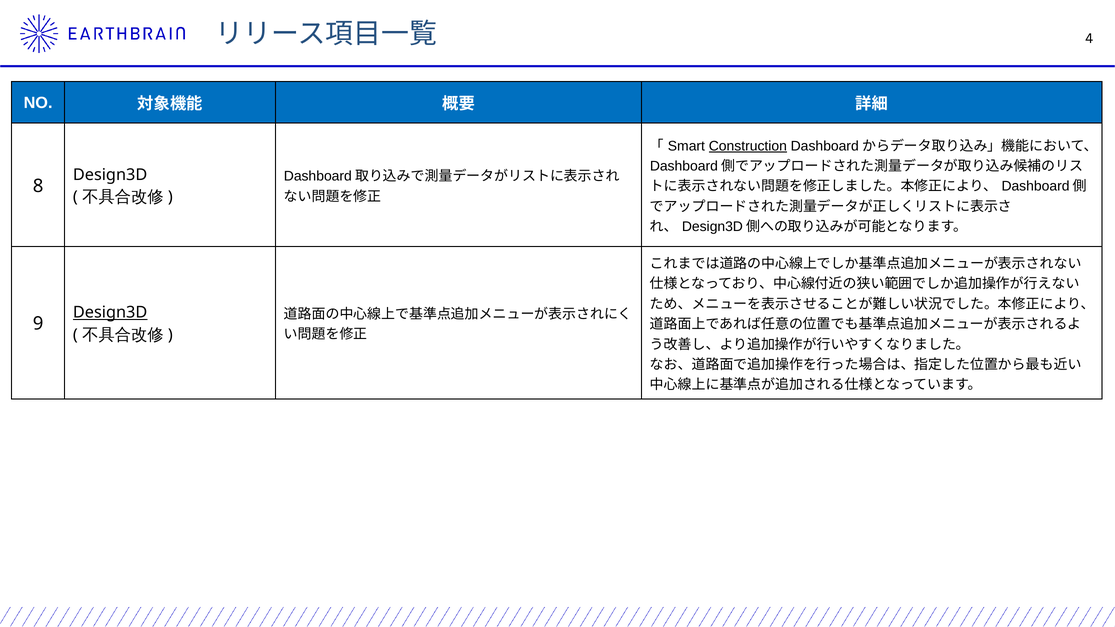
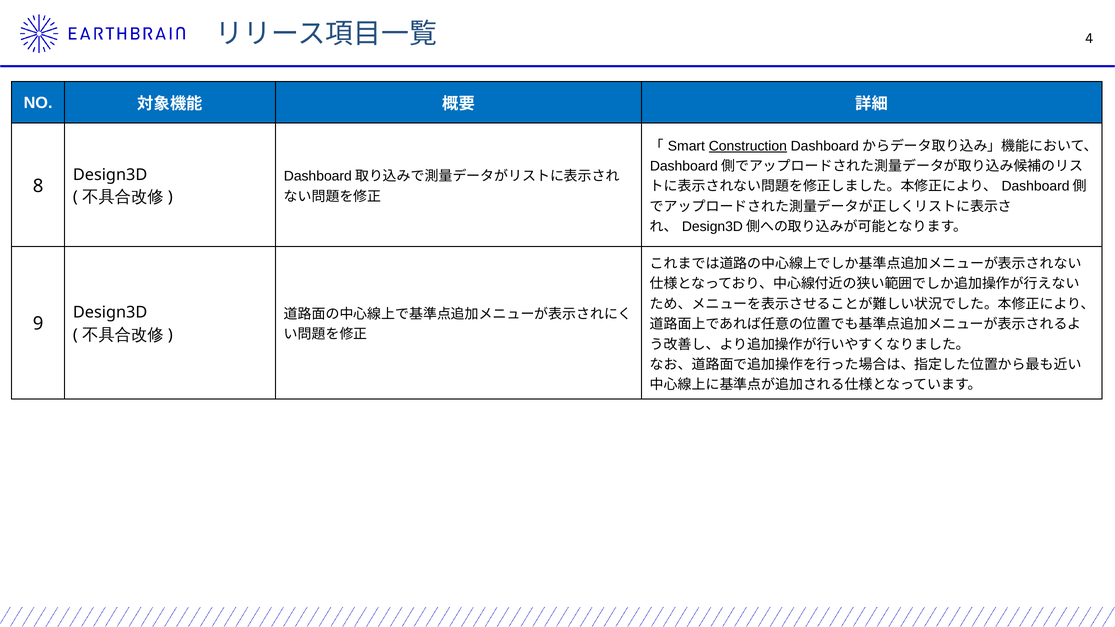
Design3D underline: present -> none (110, 313)
